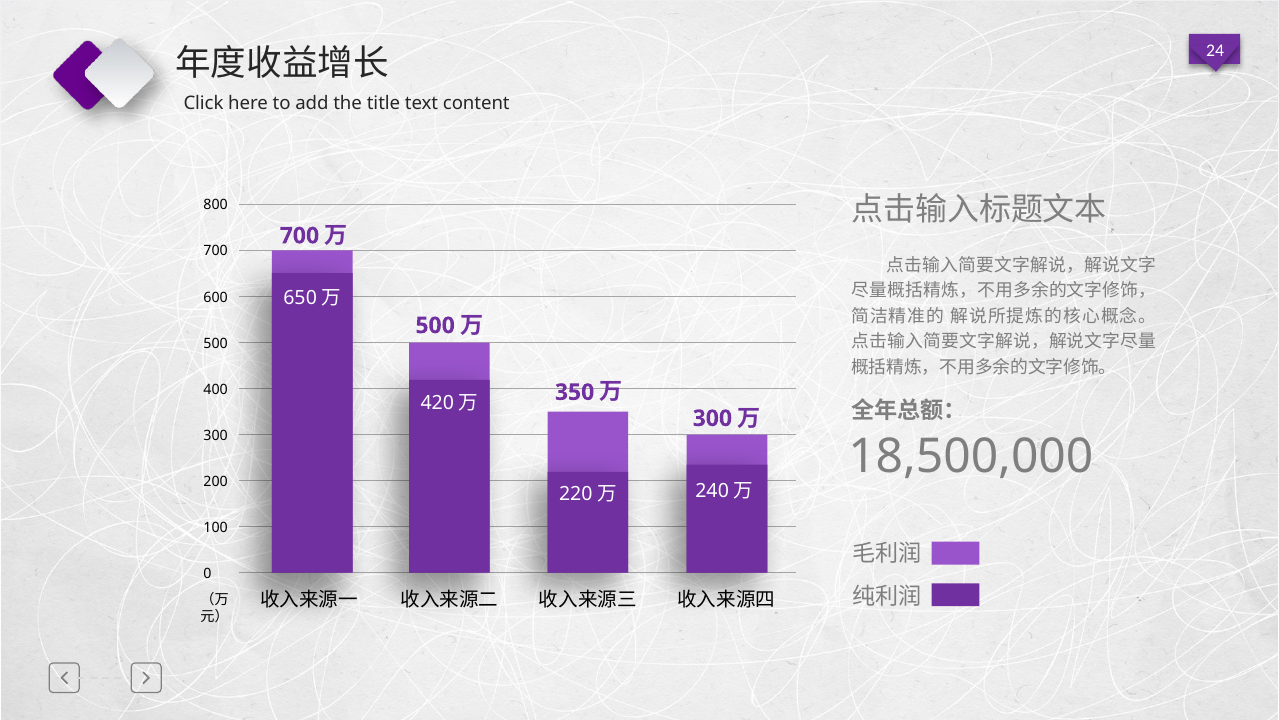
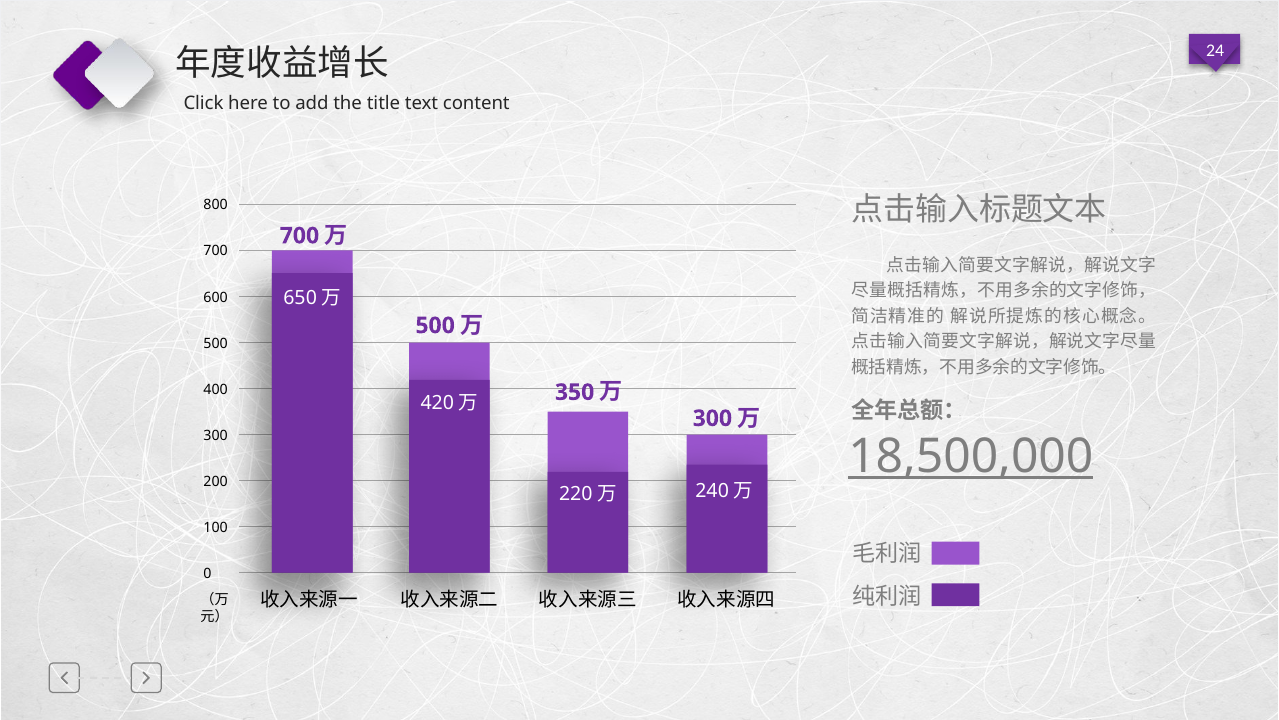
18,500,000 underline: none -> present (971, 457)
